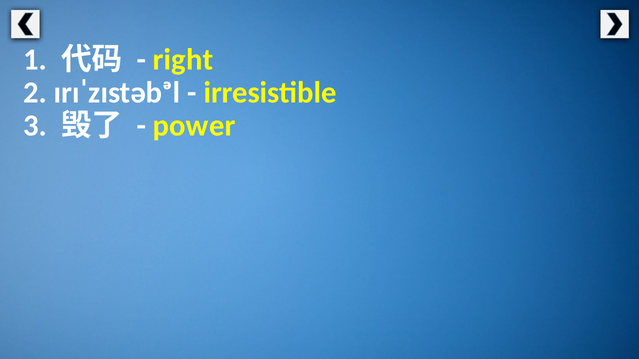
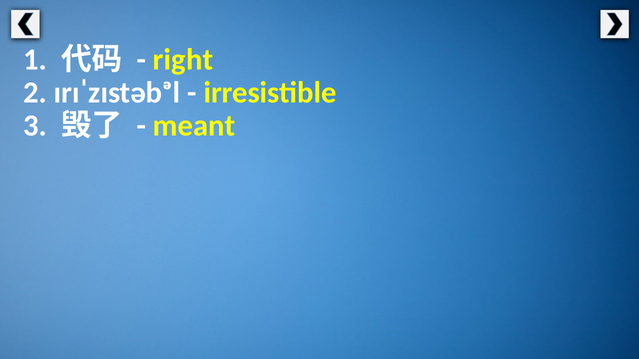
power: power -> meant (194, 126)
